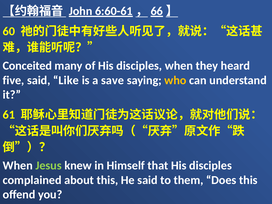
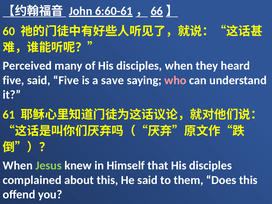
Conceited: Conceited -> Perceived (27, 66)
said Like: Like -> Five (66, 80)
who colour: yellow -> pink (175, 80)
